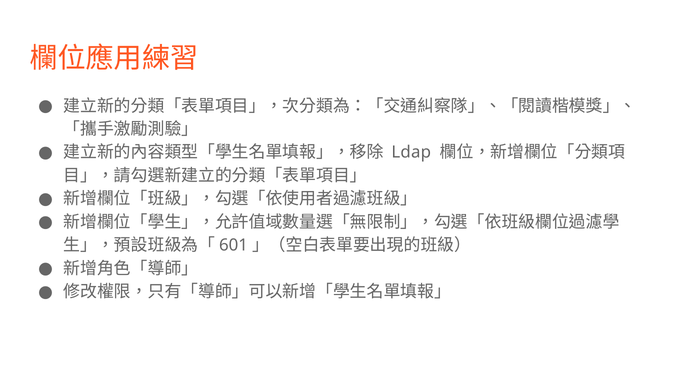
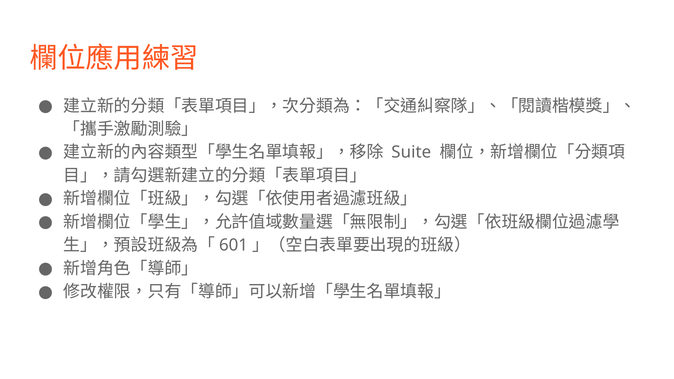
Ldap: Ldap -> Suite (411, 152)
